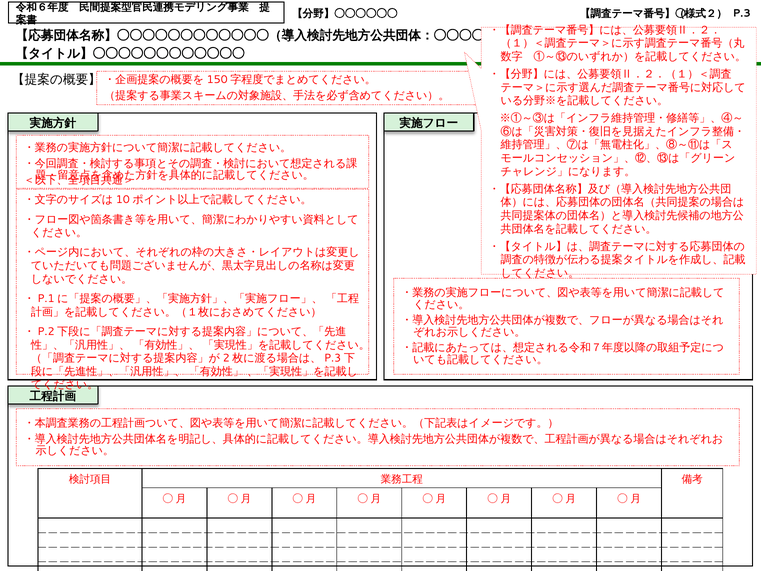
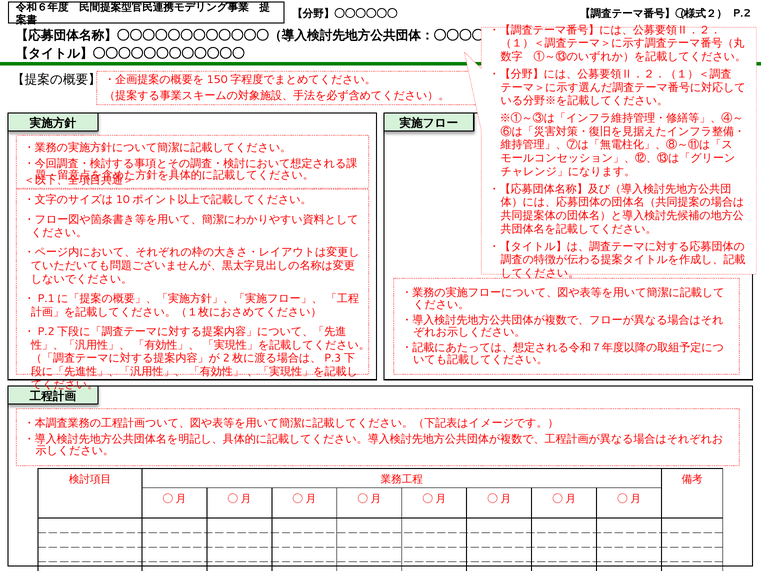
P.3: P.3 -> P.2 (742, 13)
